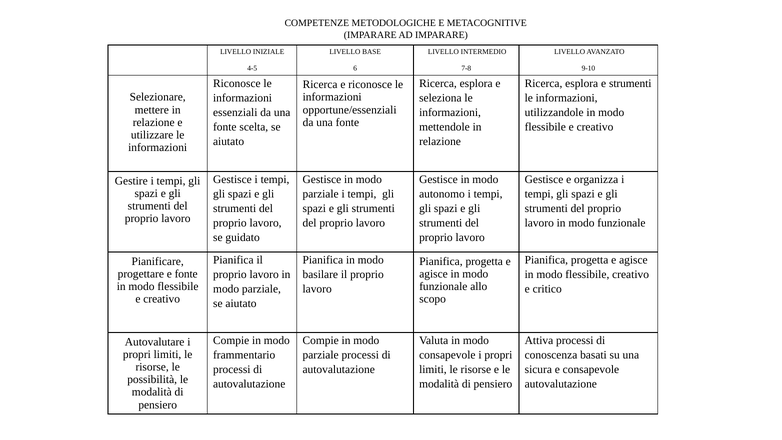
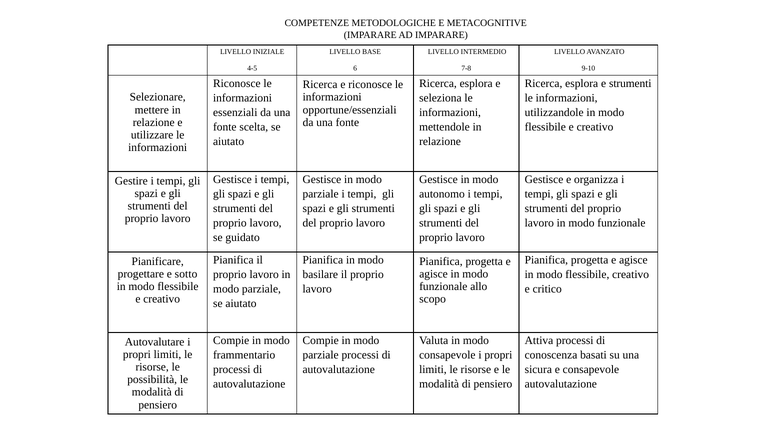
e fonte: fonte -> sotto (186, 274)
